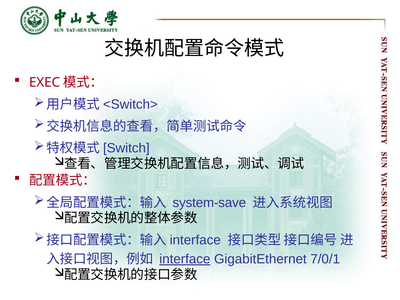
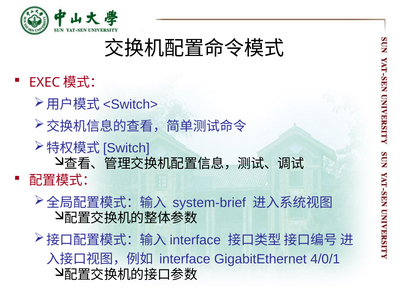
system-save: system-save -> system-brief (209, 203)
interface underline: present -> none (185, 259)
7/0/1: 7/0/1 -> 4/0/1 (325, 259)
